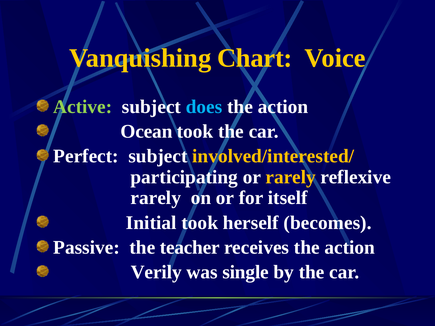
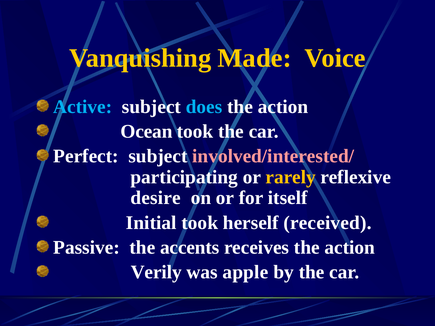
Chart: Chart -> Made (255, 58)
Active colour: light green -> light blue (83, 107)
involved/interested/ colour: yellow -> pink (273, 156)
rarely: rarely -> desire (156, 198)
becomes: becomes -> received (328, 223)
teacher: teacher -> accents (190, 248)
single: single -> apple (245, 272)
